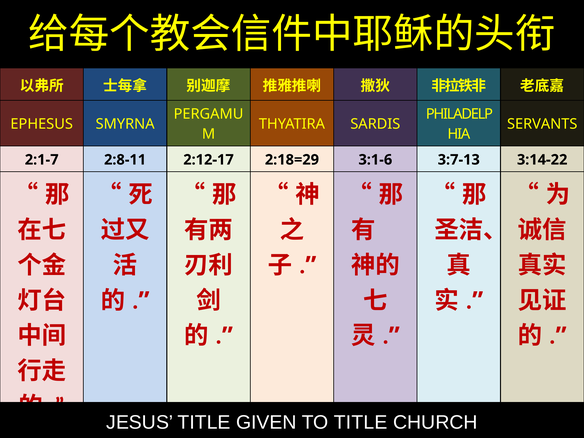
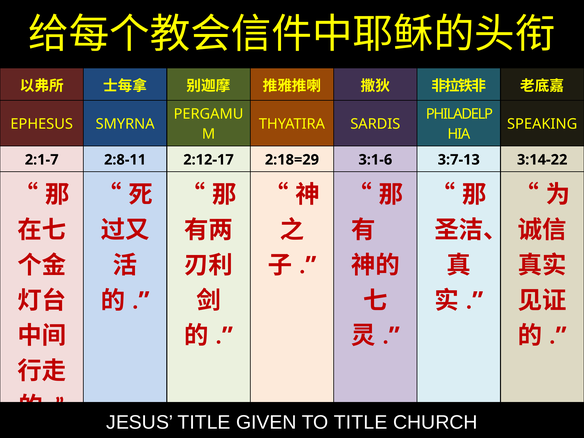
SERVANTS: SERVANTS -> SPEAKING (542, 124)
